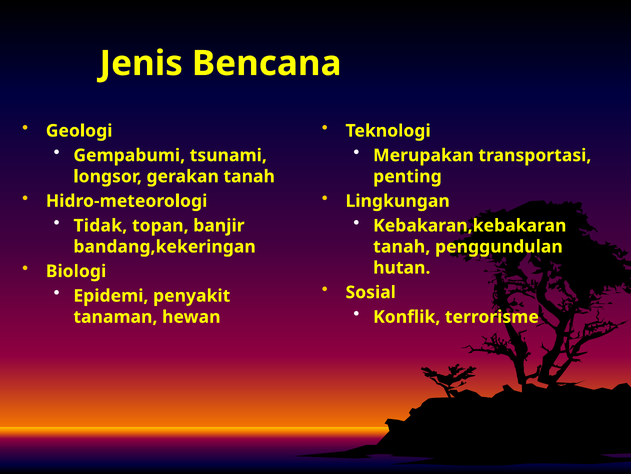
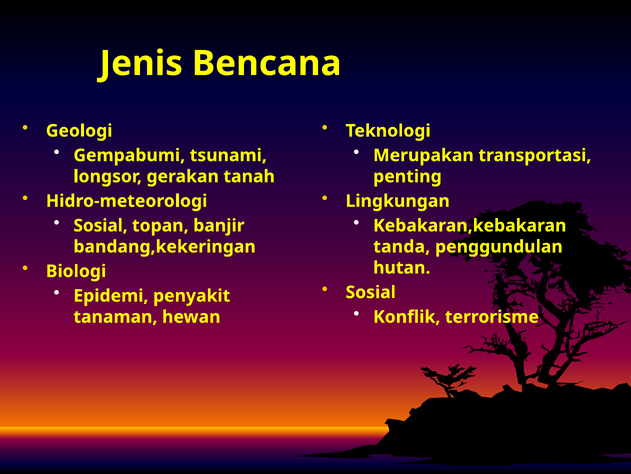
Tidak: Tidak -> Sosial (101, 225)
tanah: tanah -> tanda (402, 246)
